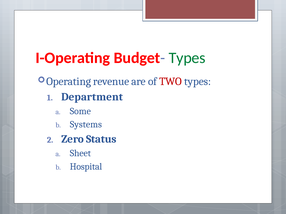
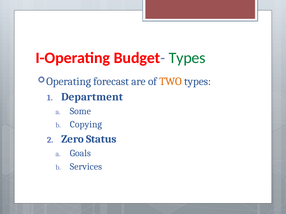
revenue: revenue -> forecast (111, 82)
TWO colour: red -> orange (171, 82)
Systems: Systems -> Copying (86, 125)
Sheet: Sheet -> Goals (80, 154)
Hospital: Hospital -> Services (86, 167)
